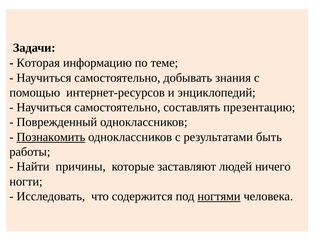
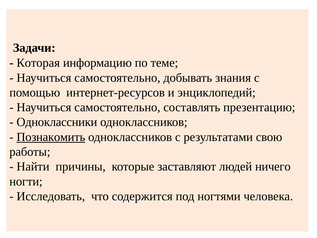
Поврежденный: Поврежденный -> Одноклассники (57, 122)
быть: быть -> свою (269, 137)
ногтями underline: present -> none (219, 196)
